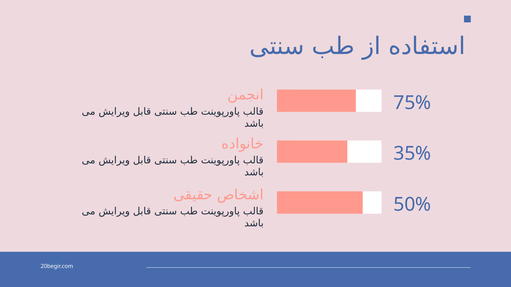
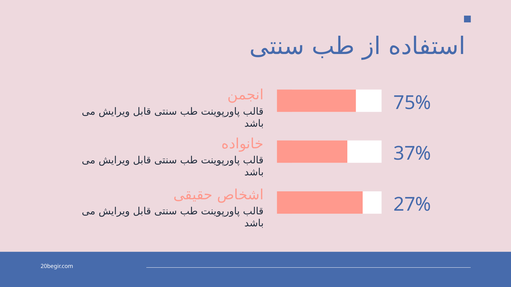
35%: 35% -> 37% (412, 154)
50%: 50% -> 27% (412, 205)
